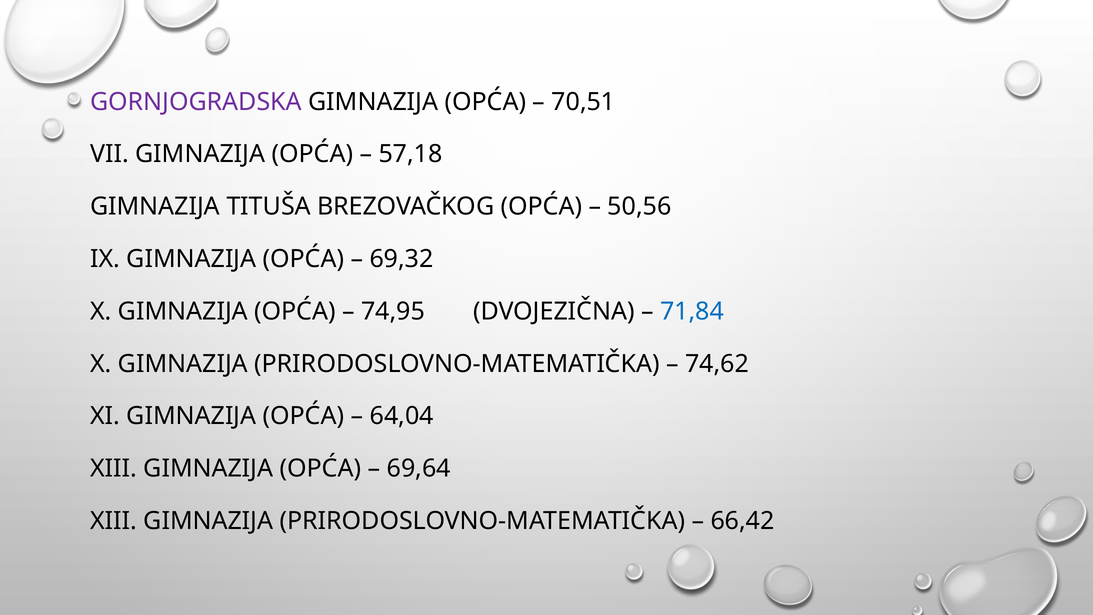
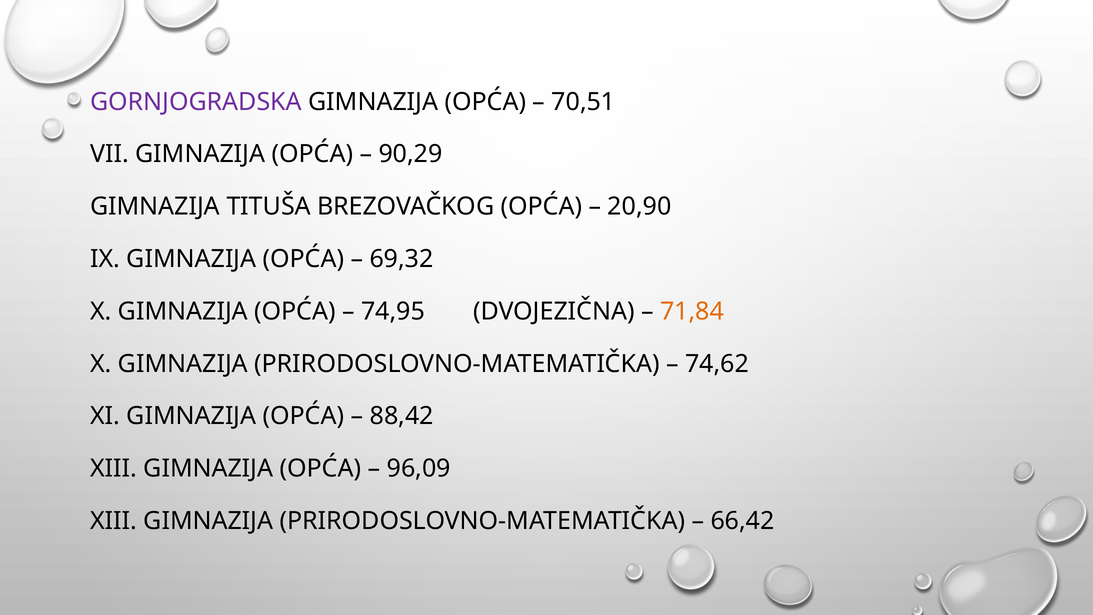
57,18: 57,18 -> 90,29 (410, 154)
50,56: 50,56 -> 20,90 (639, 207)
71,84 colour: blue -> orange (692, 311)
64,04: 64,04 -> 88,42 (402, 416)
69,64: 69,64 -> 96,09 (419, 468)
